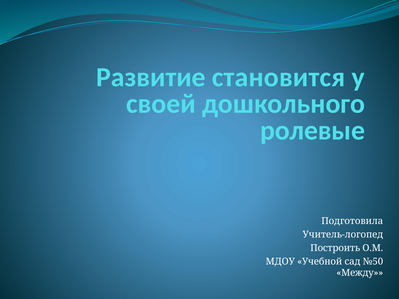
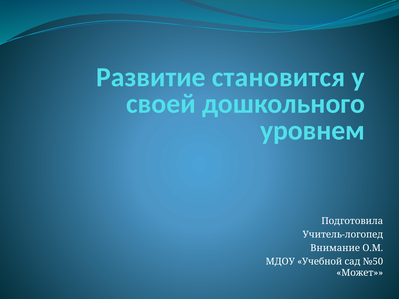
ролевые: ролевые -> уровнем (313, 131)
Построить: Построить -> Внимание (335, 248)
Между: Между -> Может (360, 273)
